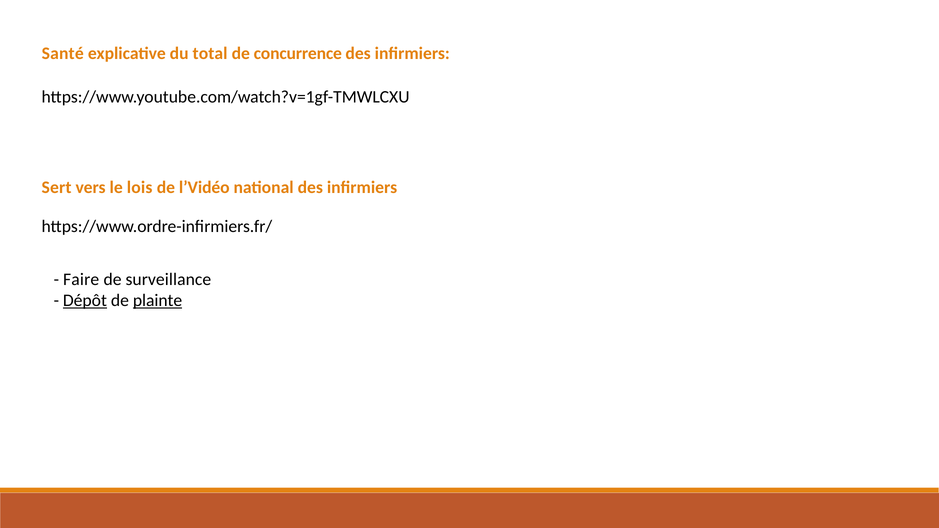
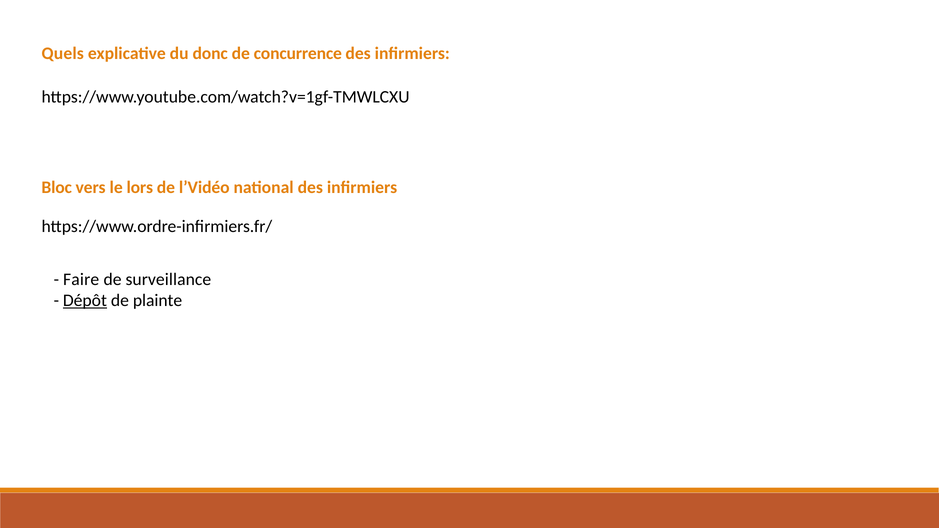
Santé: Santé -> Quels (63, 53)
total: total -> donc (210, 53)
Sert: Sert -> Bloc (57, 188)
lois: lois -> lors (140, 188)
plainte underline: present -> none (158, 300)
